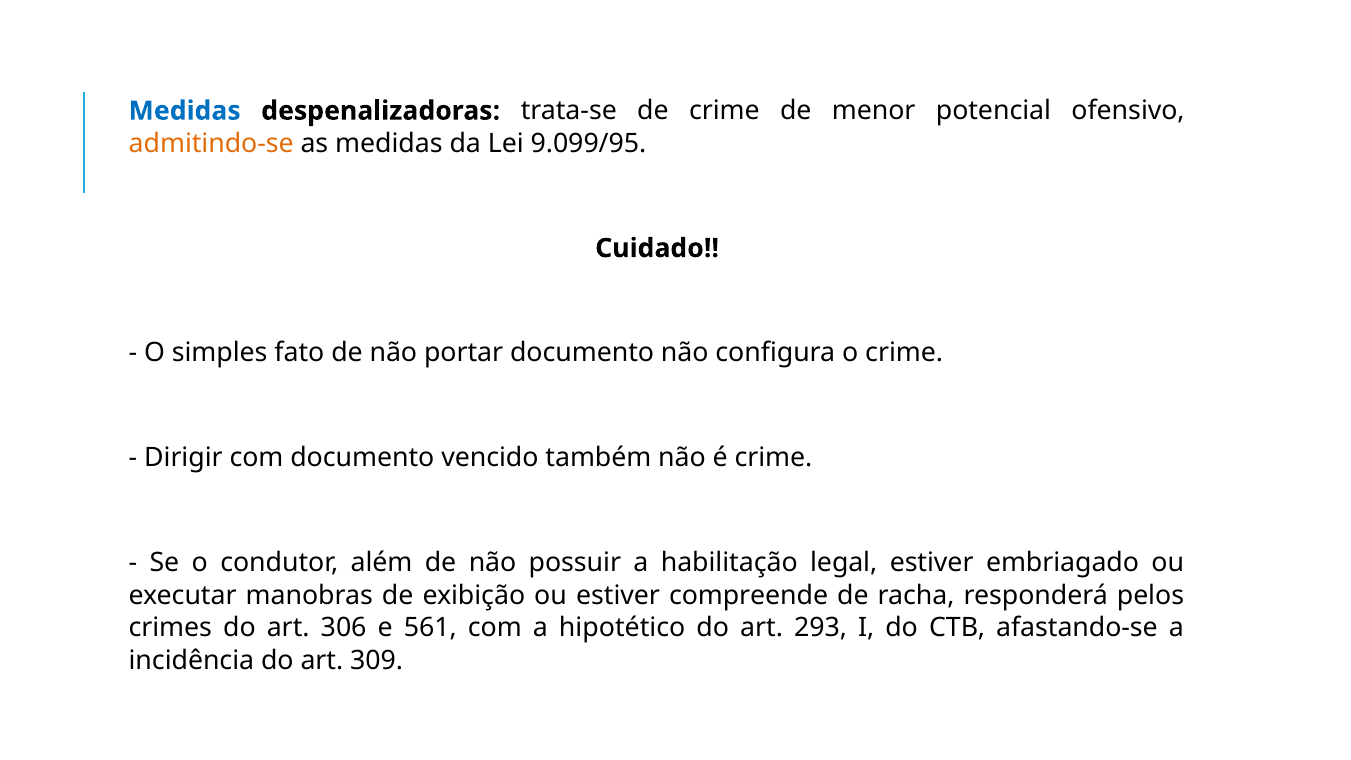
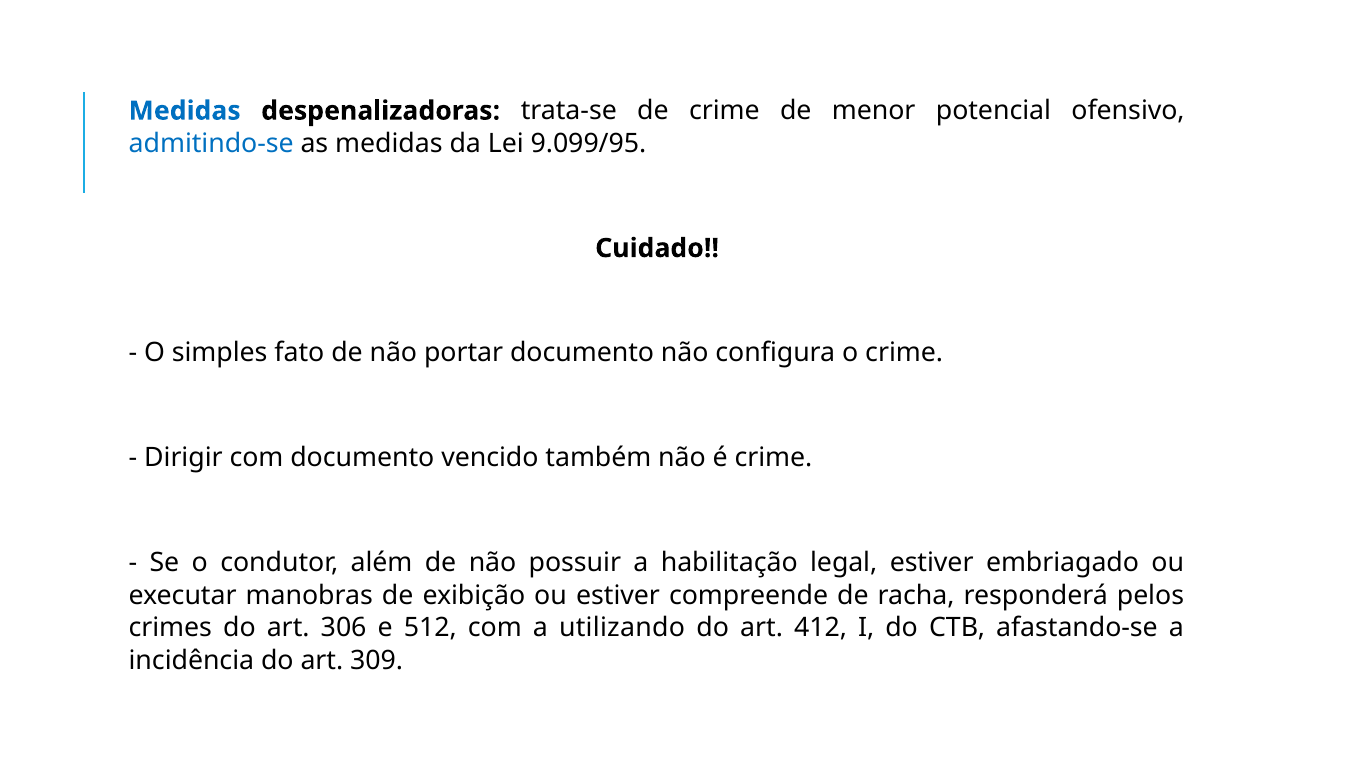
admitindo-se colour: orange -> blue (211, 143)
561: 561 -> 512 (430, 628)
hipotético: hipotético -> utilizando (622, 628)
293: 293 -> 412 (821, 628)
